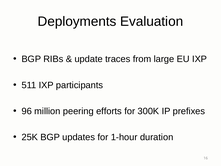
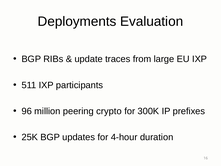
efforts: efforts -> crypto (109, 111)
1-hour: 1-hour -> 4-hour (124, 137)
